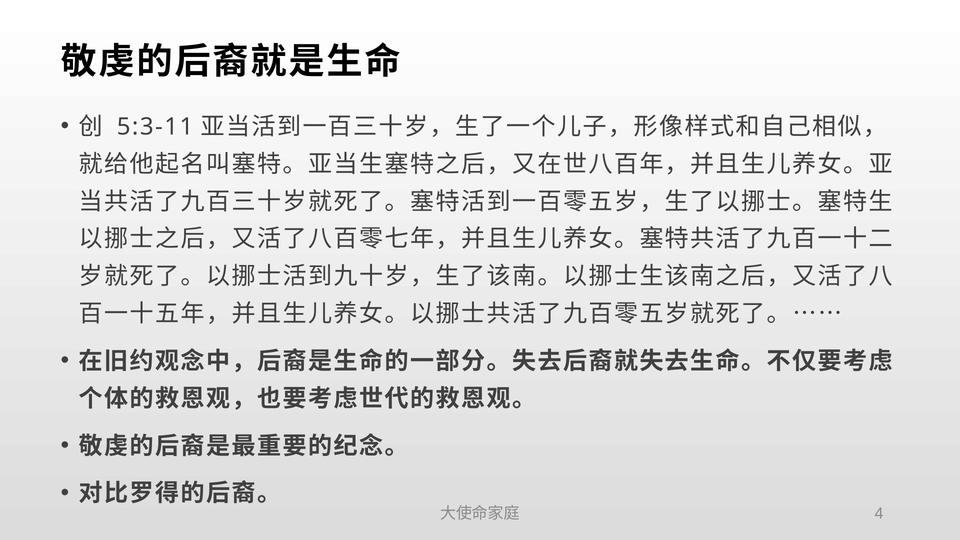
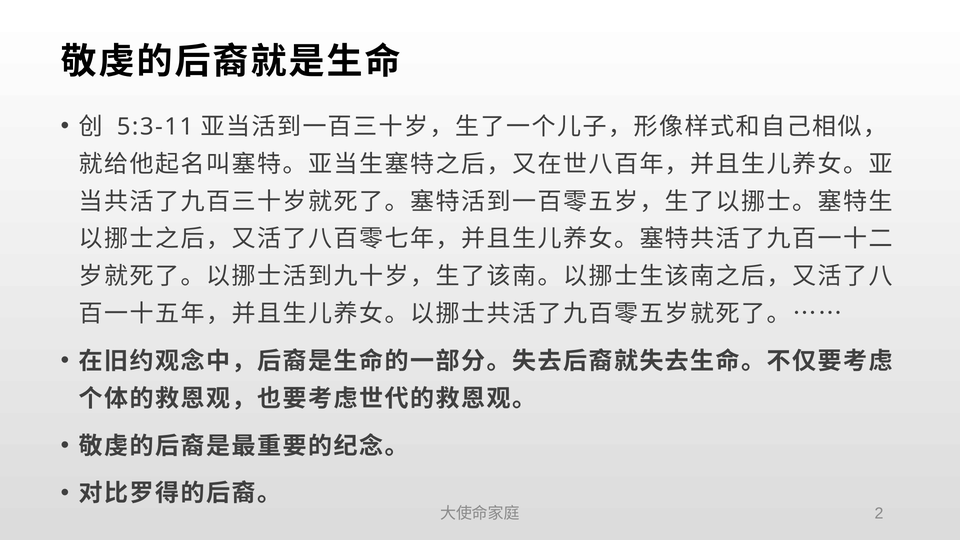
4: 4 -> 2 (879, 514)
